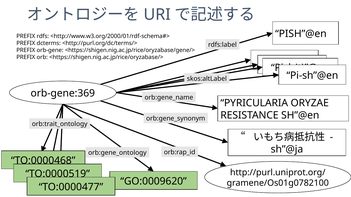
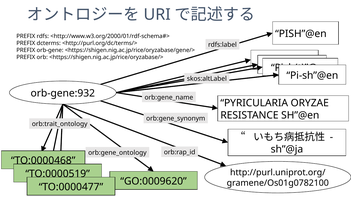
orb-gene:369: orb-gene:369 -> orb-gene:932 (63, 94)
